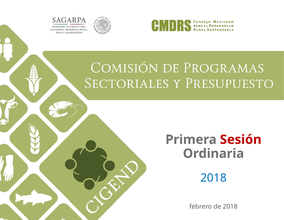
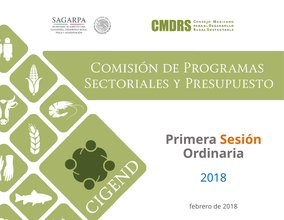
Sesión colour: red -> orange (241, 139)
